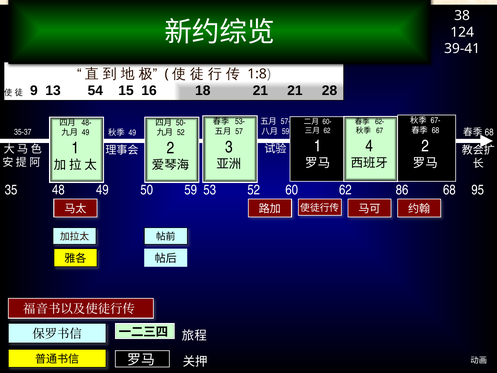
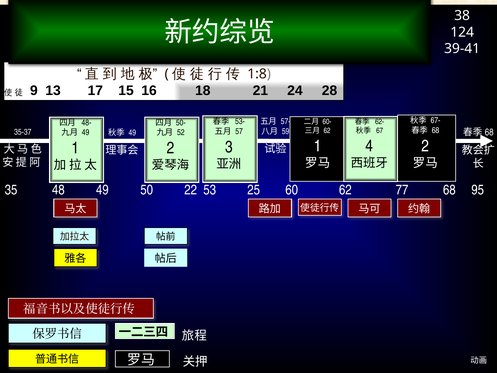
54: 54 -> 17 (95, 90)
21 21: 21 -> 24 (295, 90)
50 59: 59 -> 22 (191, 190)
53 52: 52 -> 25 (254, 190)
86: 86 -> 77 (402, 190)
